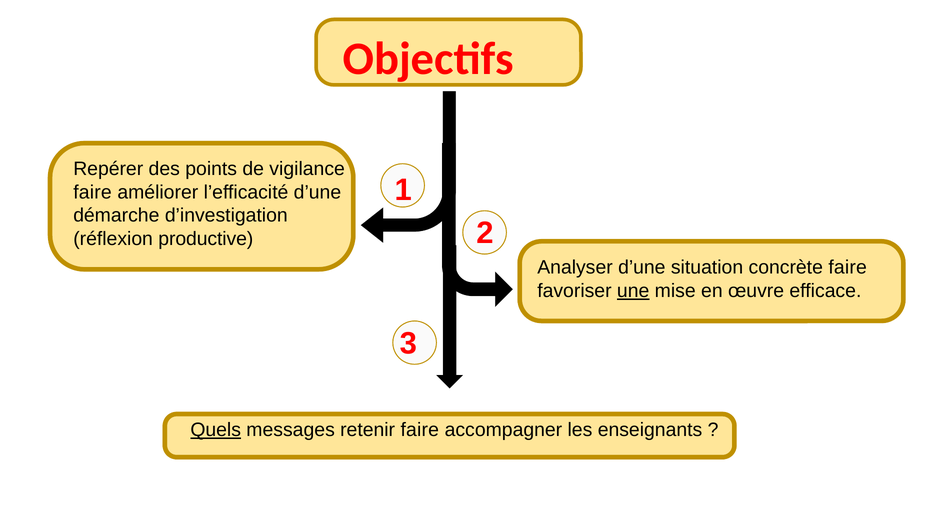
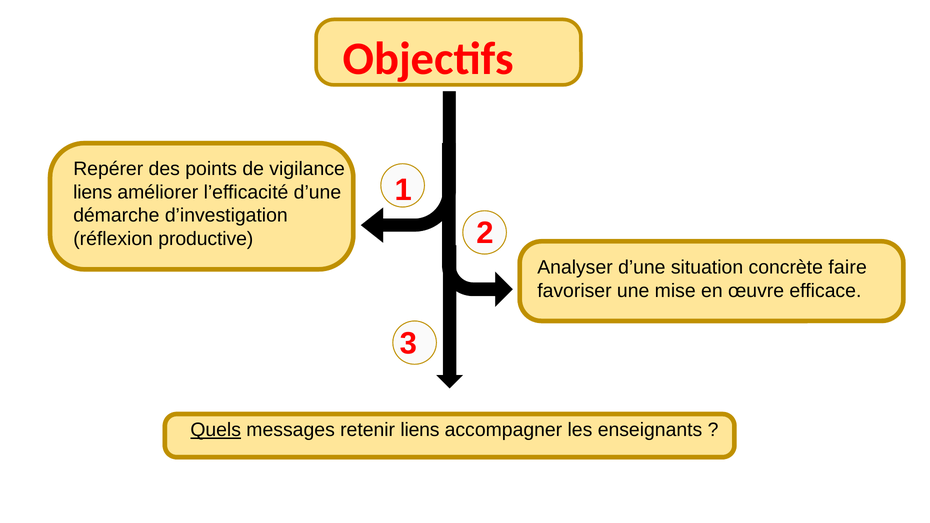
faire: faire -> liens (93, 192)
une underline: present -> none (633, 291)
retenir faire: faire -> liens (420, 430)
